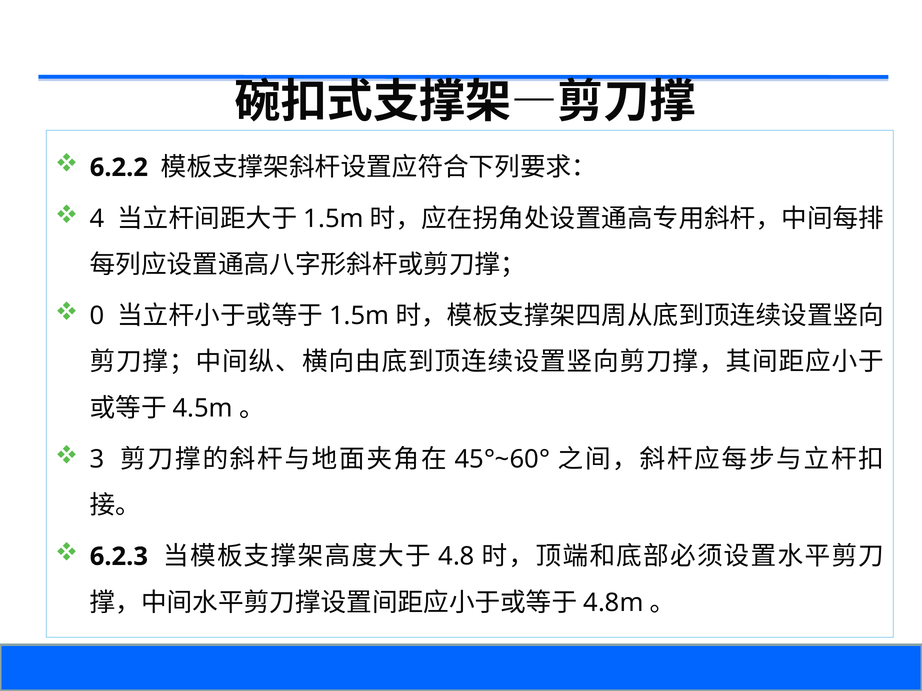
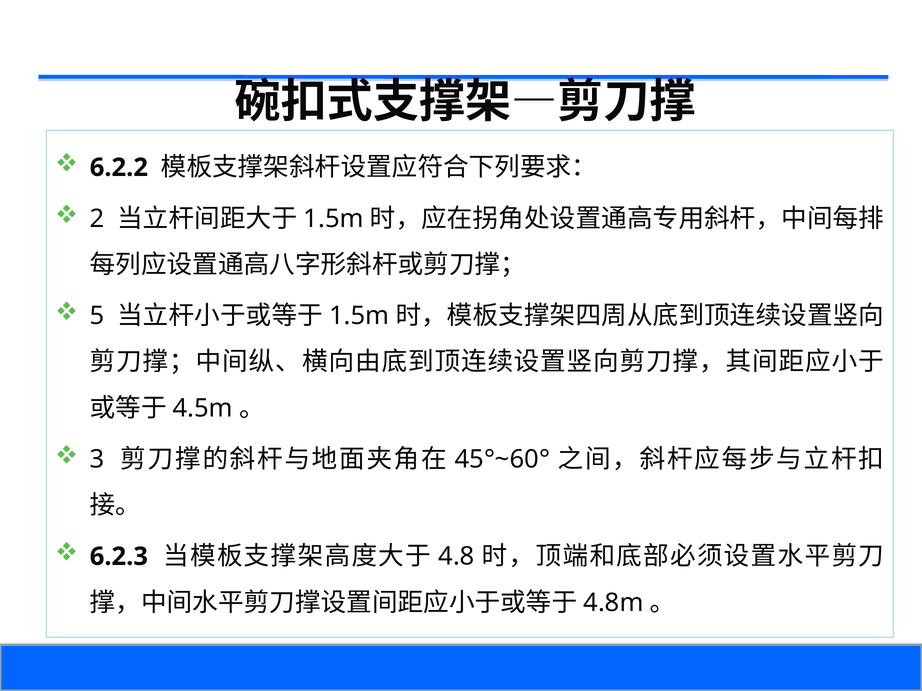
4: 4 -> 2 (97, 219)
0: 0 -> 5 (97, 316)
